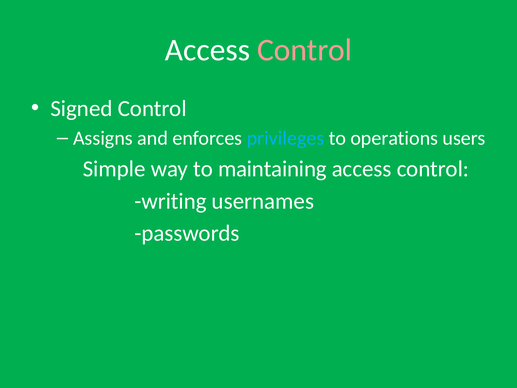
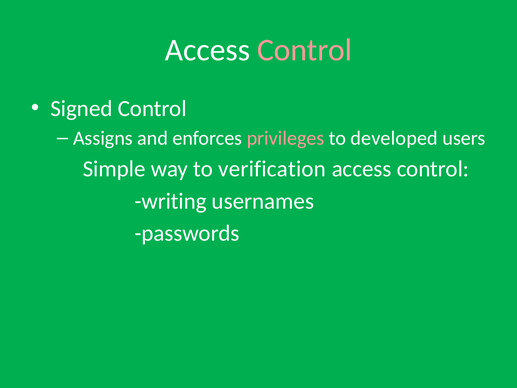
privileges colour: light blue -> pink (286, 138)
operations: operations -> developed (394, 138)
maintaining: maintaining -> verification (272, 169)
